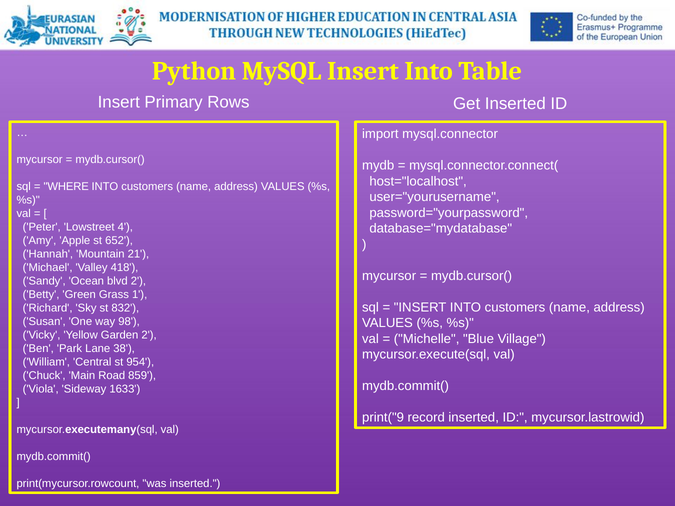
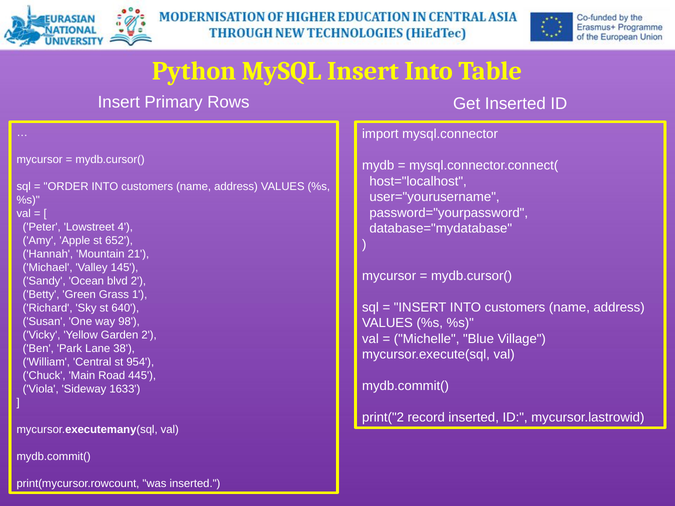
WHERE: WHERE -> ORDER (66, 187)
418: 418 -> 145 (124, 268)
832: 832 -> 640 (125, 308)
859: 859 -> 445 (142, 376)
print("9: print("9 -> print("2 (383, 418)
